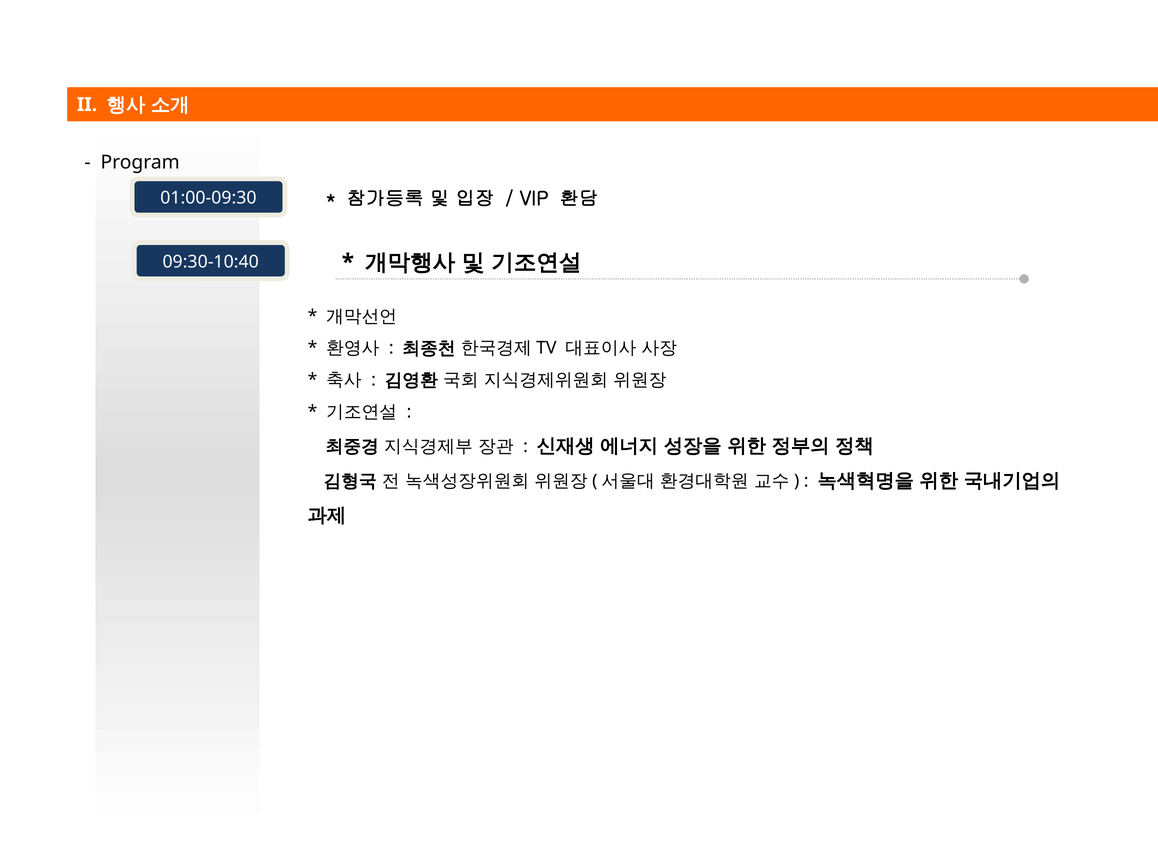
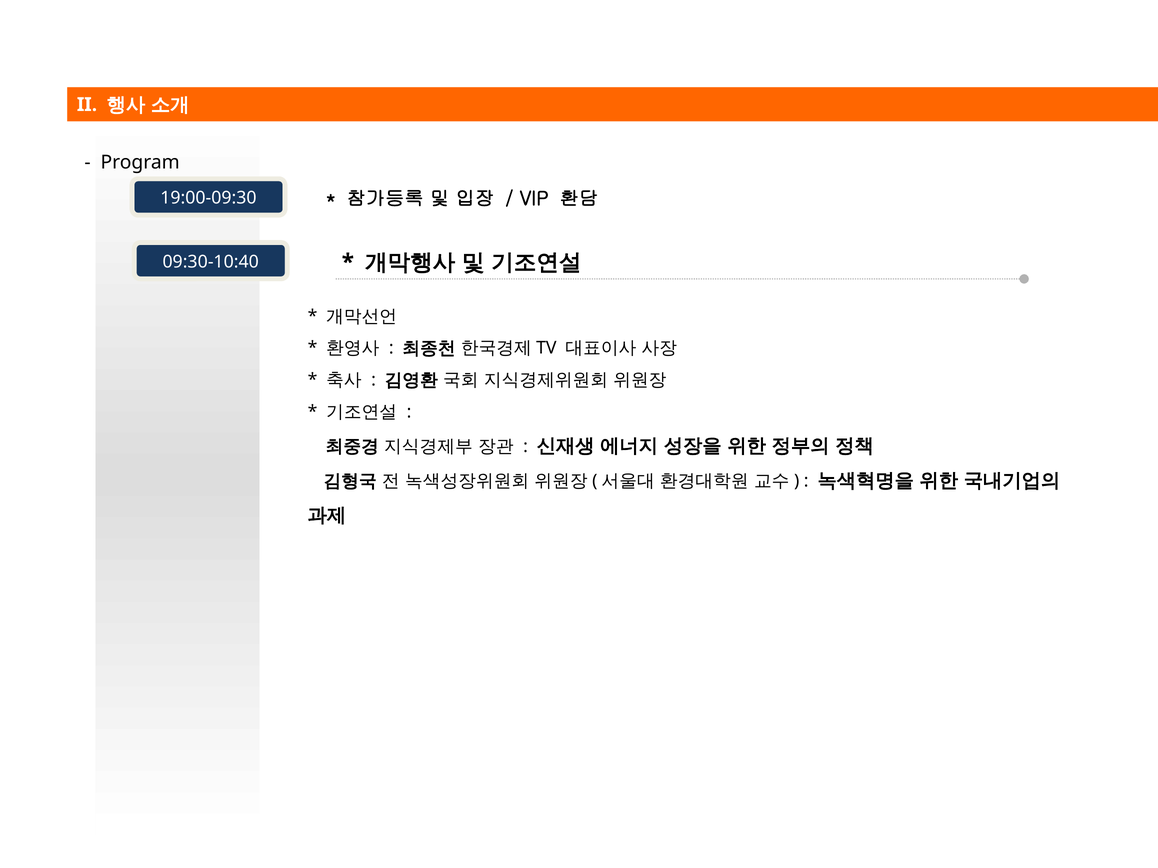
01:00-09:30: 01:00-09:30 -> 19:00-09:30 (208, 198)
